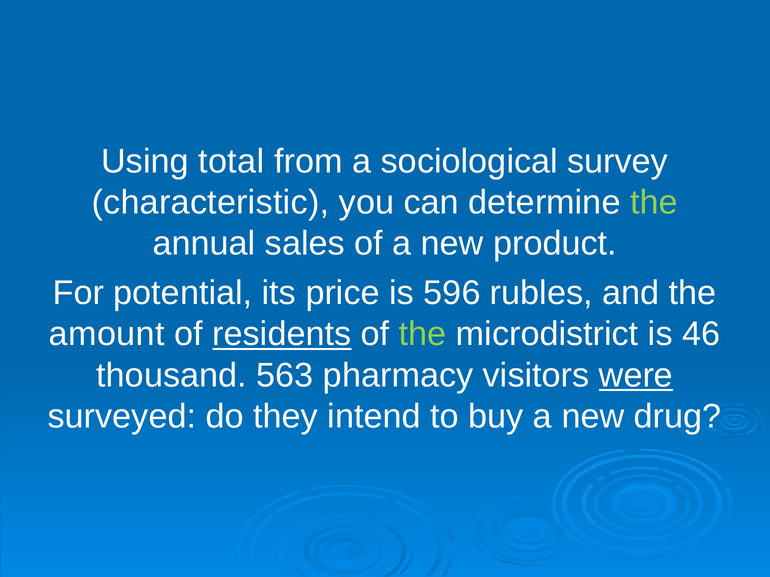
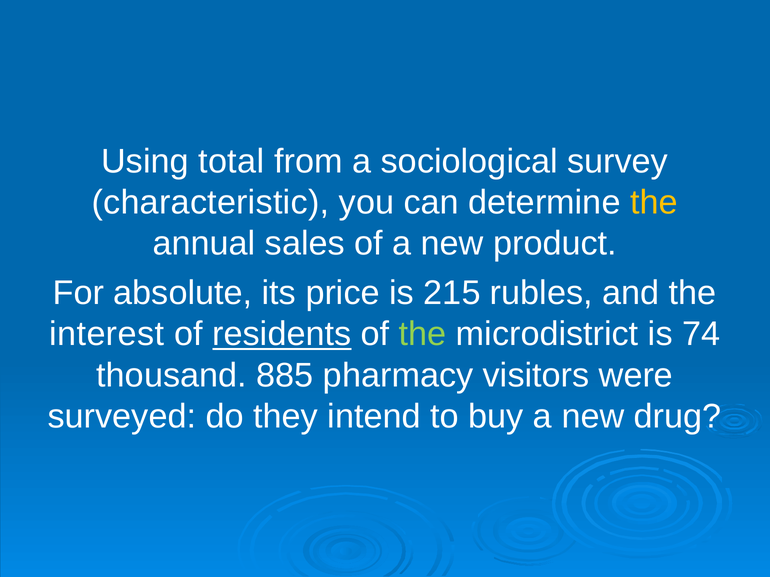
the colour: light green -> yellow (654, 203)
potential: potential -> absolute (183, 293)
596: 596 -> 215 (452, 293)
amount: amount -> interest (107, 334)
46: 46 -> 74 (701, 334)
563: 563 -> 885 (285, 376)
were underline: present -> none (636, 376)
